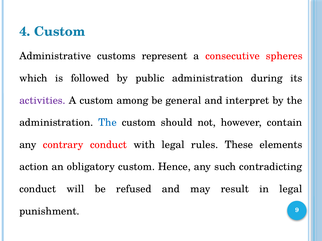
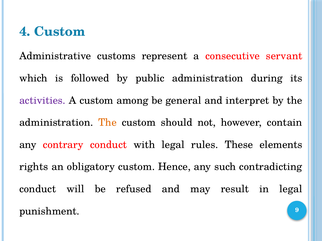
spheres: spheres -> servant (284, 56)
The colour: blue -> orange (108, 123)
action: action -> rights (34, 167)
